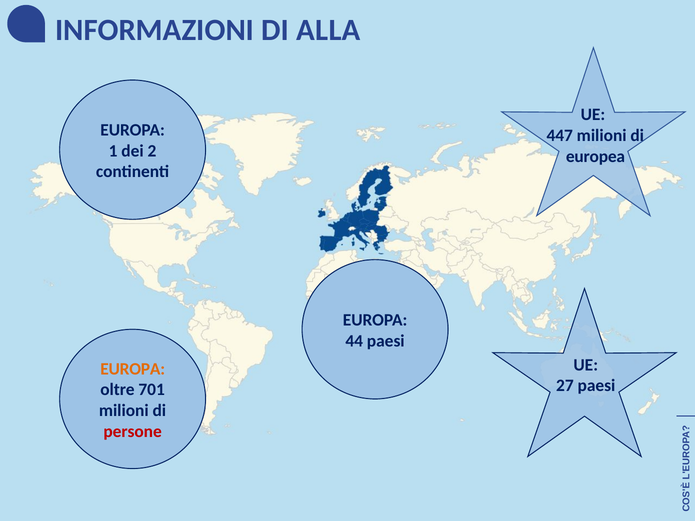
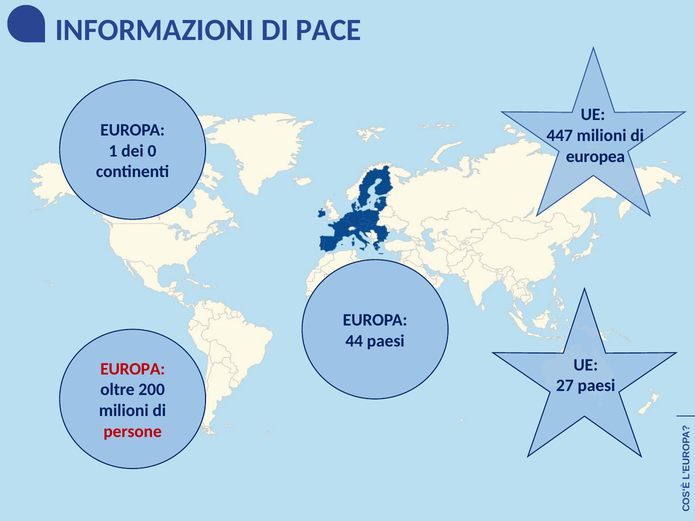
ALLA: ALLA -> PACE (329, 30)
2: 2 -> 0 (152, 151)
EUROPA colour: orange -> red (133, 369)
701: 701 -> 200 (152, 390)
